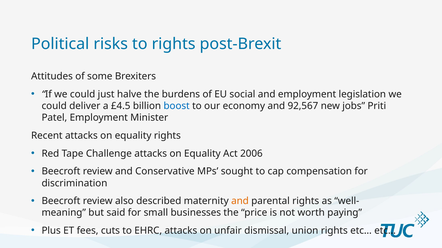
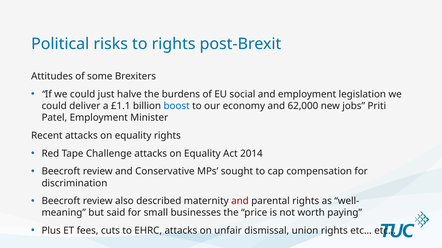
£4.5: £4.5 -> £1.1 (121, 106)
92,567: 92,567 -> 62,000 (303, 106)
2006: 2006 -> 2014 (251, 154)
and colour: orange -> red (240, 202)
